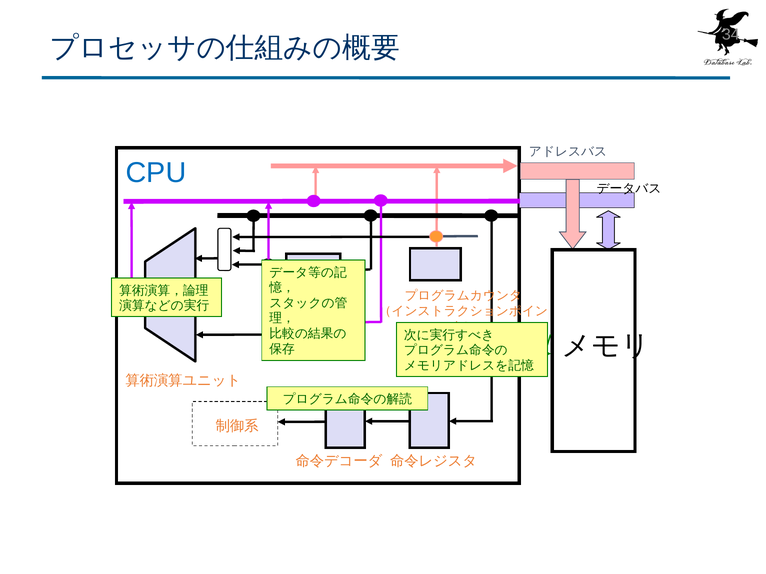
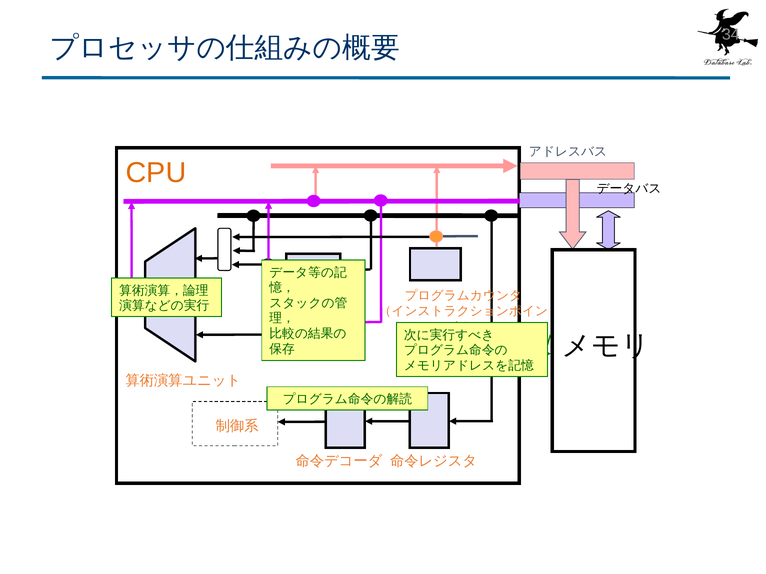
CPU colour: blue -> orange (156, 173)
